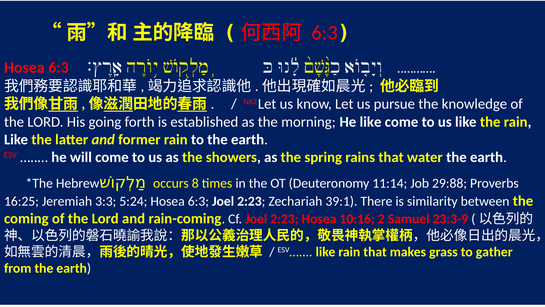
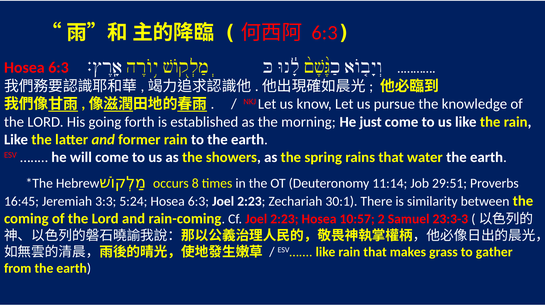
He like: like -> just (371, 122)
29:88: 29:88 -> 29:51 (450, 183)
16:25: 16:25 -> 16:45 (21, 201)
39:1: 39:1 -> 30:1 (341, 201)
10:16: 10:16 -> 10:57 (357, 219)
23:3-9: 23:3-9 -> 23:3-3 (450, 219)
